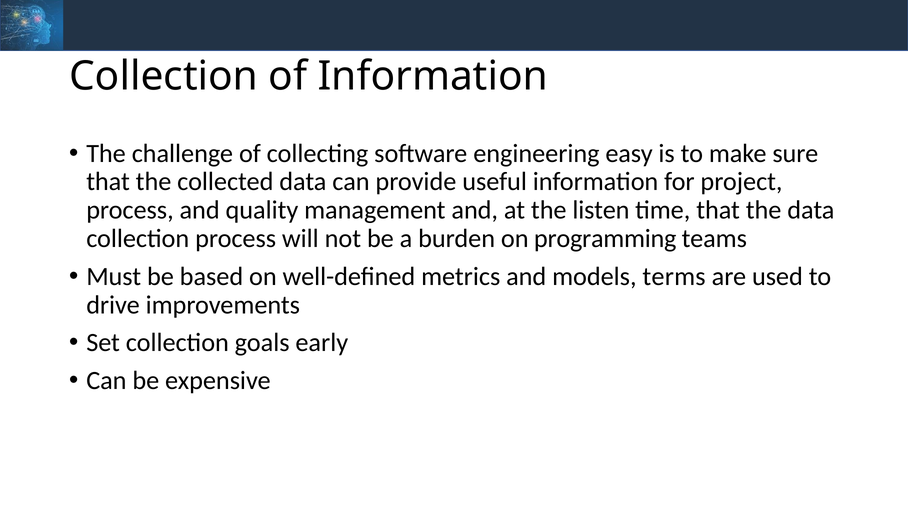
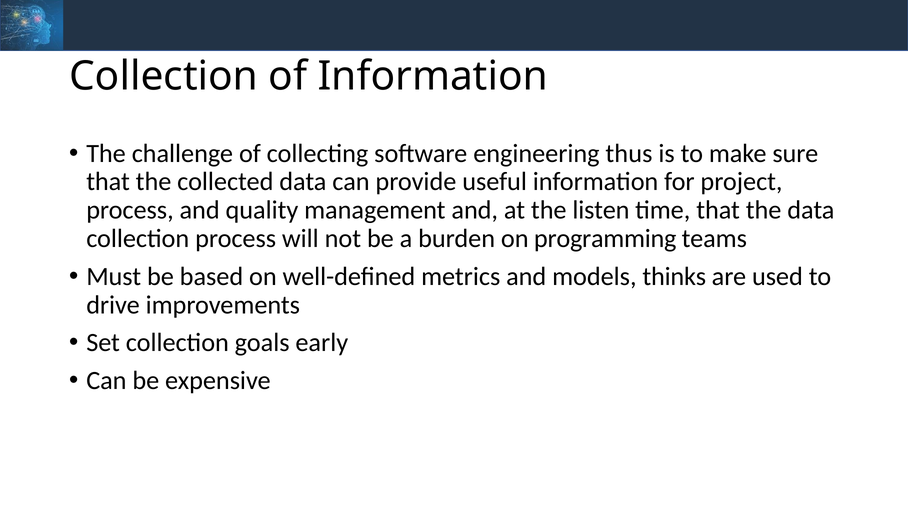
easy: easy -> thus (629, 153)
terms: terms -> thinks (674, 276)
